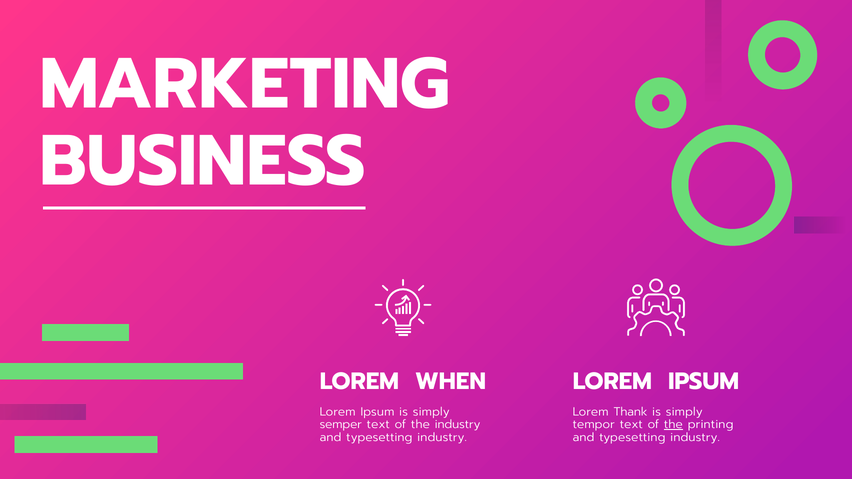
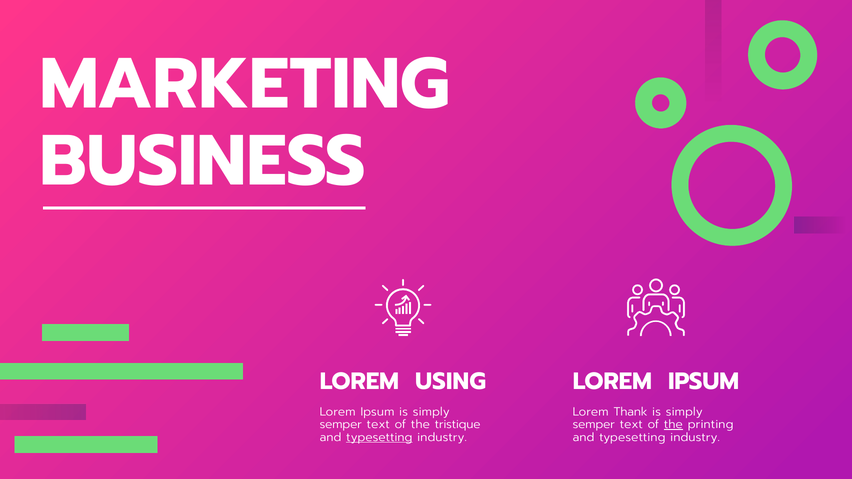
WHEN: WHEN -> USING (451, 382)
the industry: industry -> tristique (458, 425)
tempor: tempor -> semper (594, 425)
typesetting underline: none -> present (379, 437)
